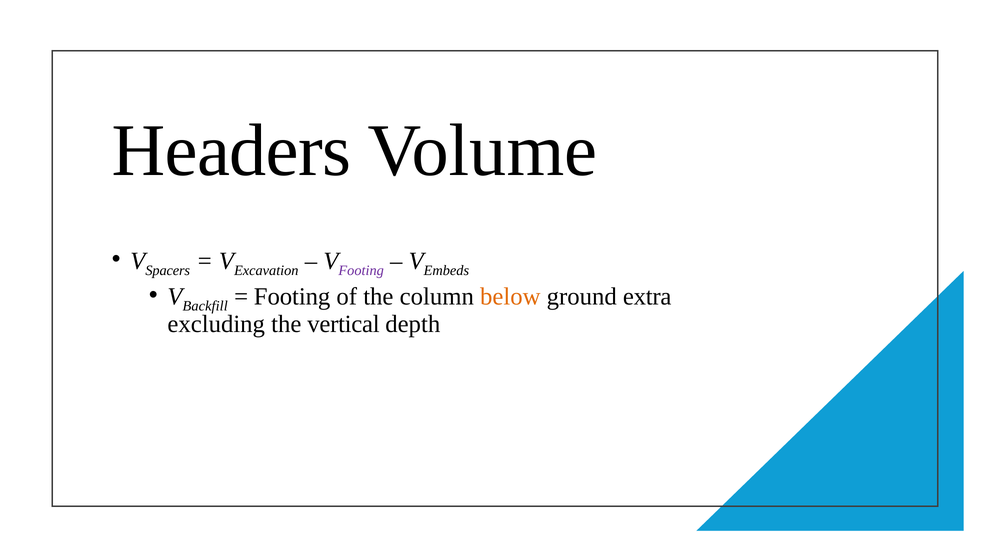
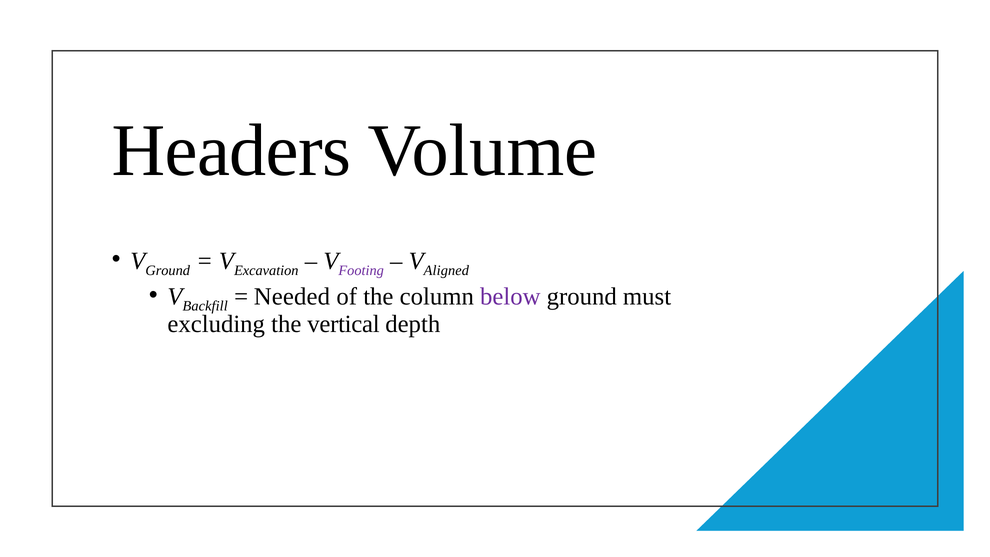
Spacers: Spacers -> Ground (168, 271)
Embeds: Embeds -> Aligned (446, 271)
Footing: Footing -> Needed (292, 297)
below colour: orange -> purple (510, 297)
extra: extra -> must (647, 297)
